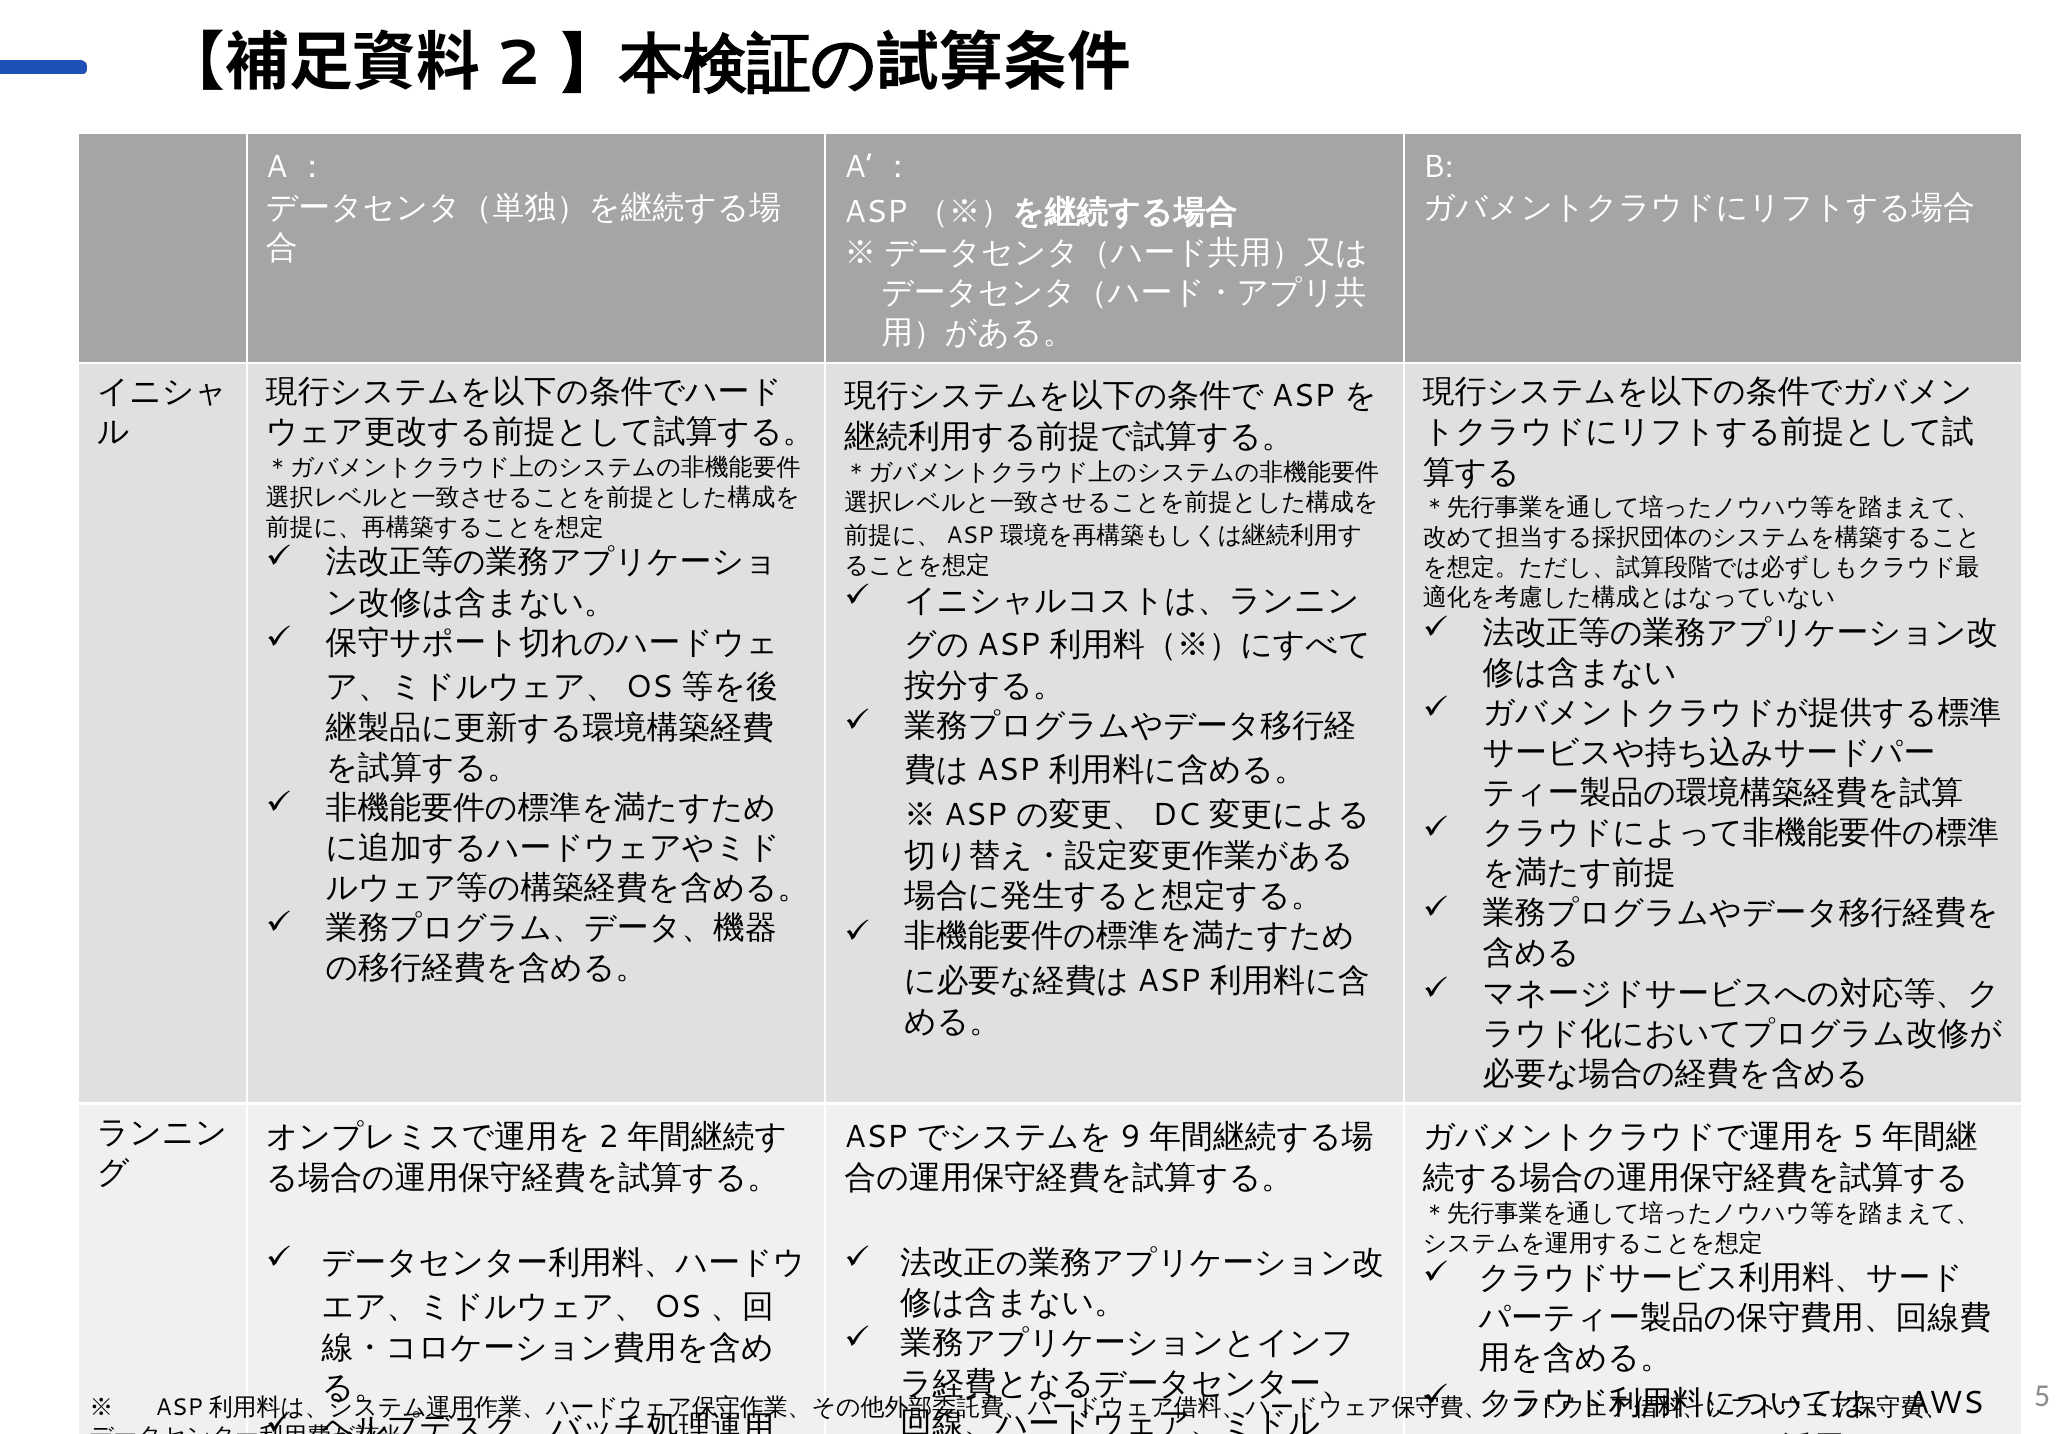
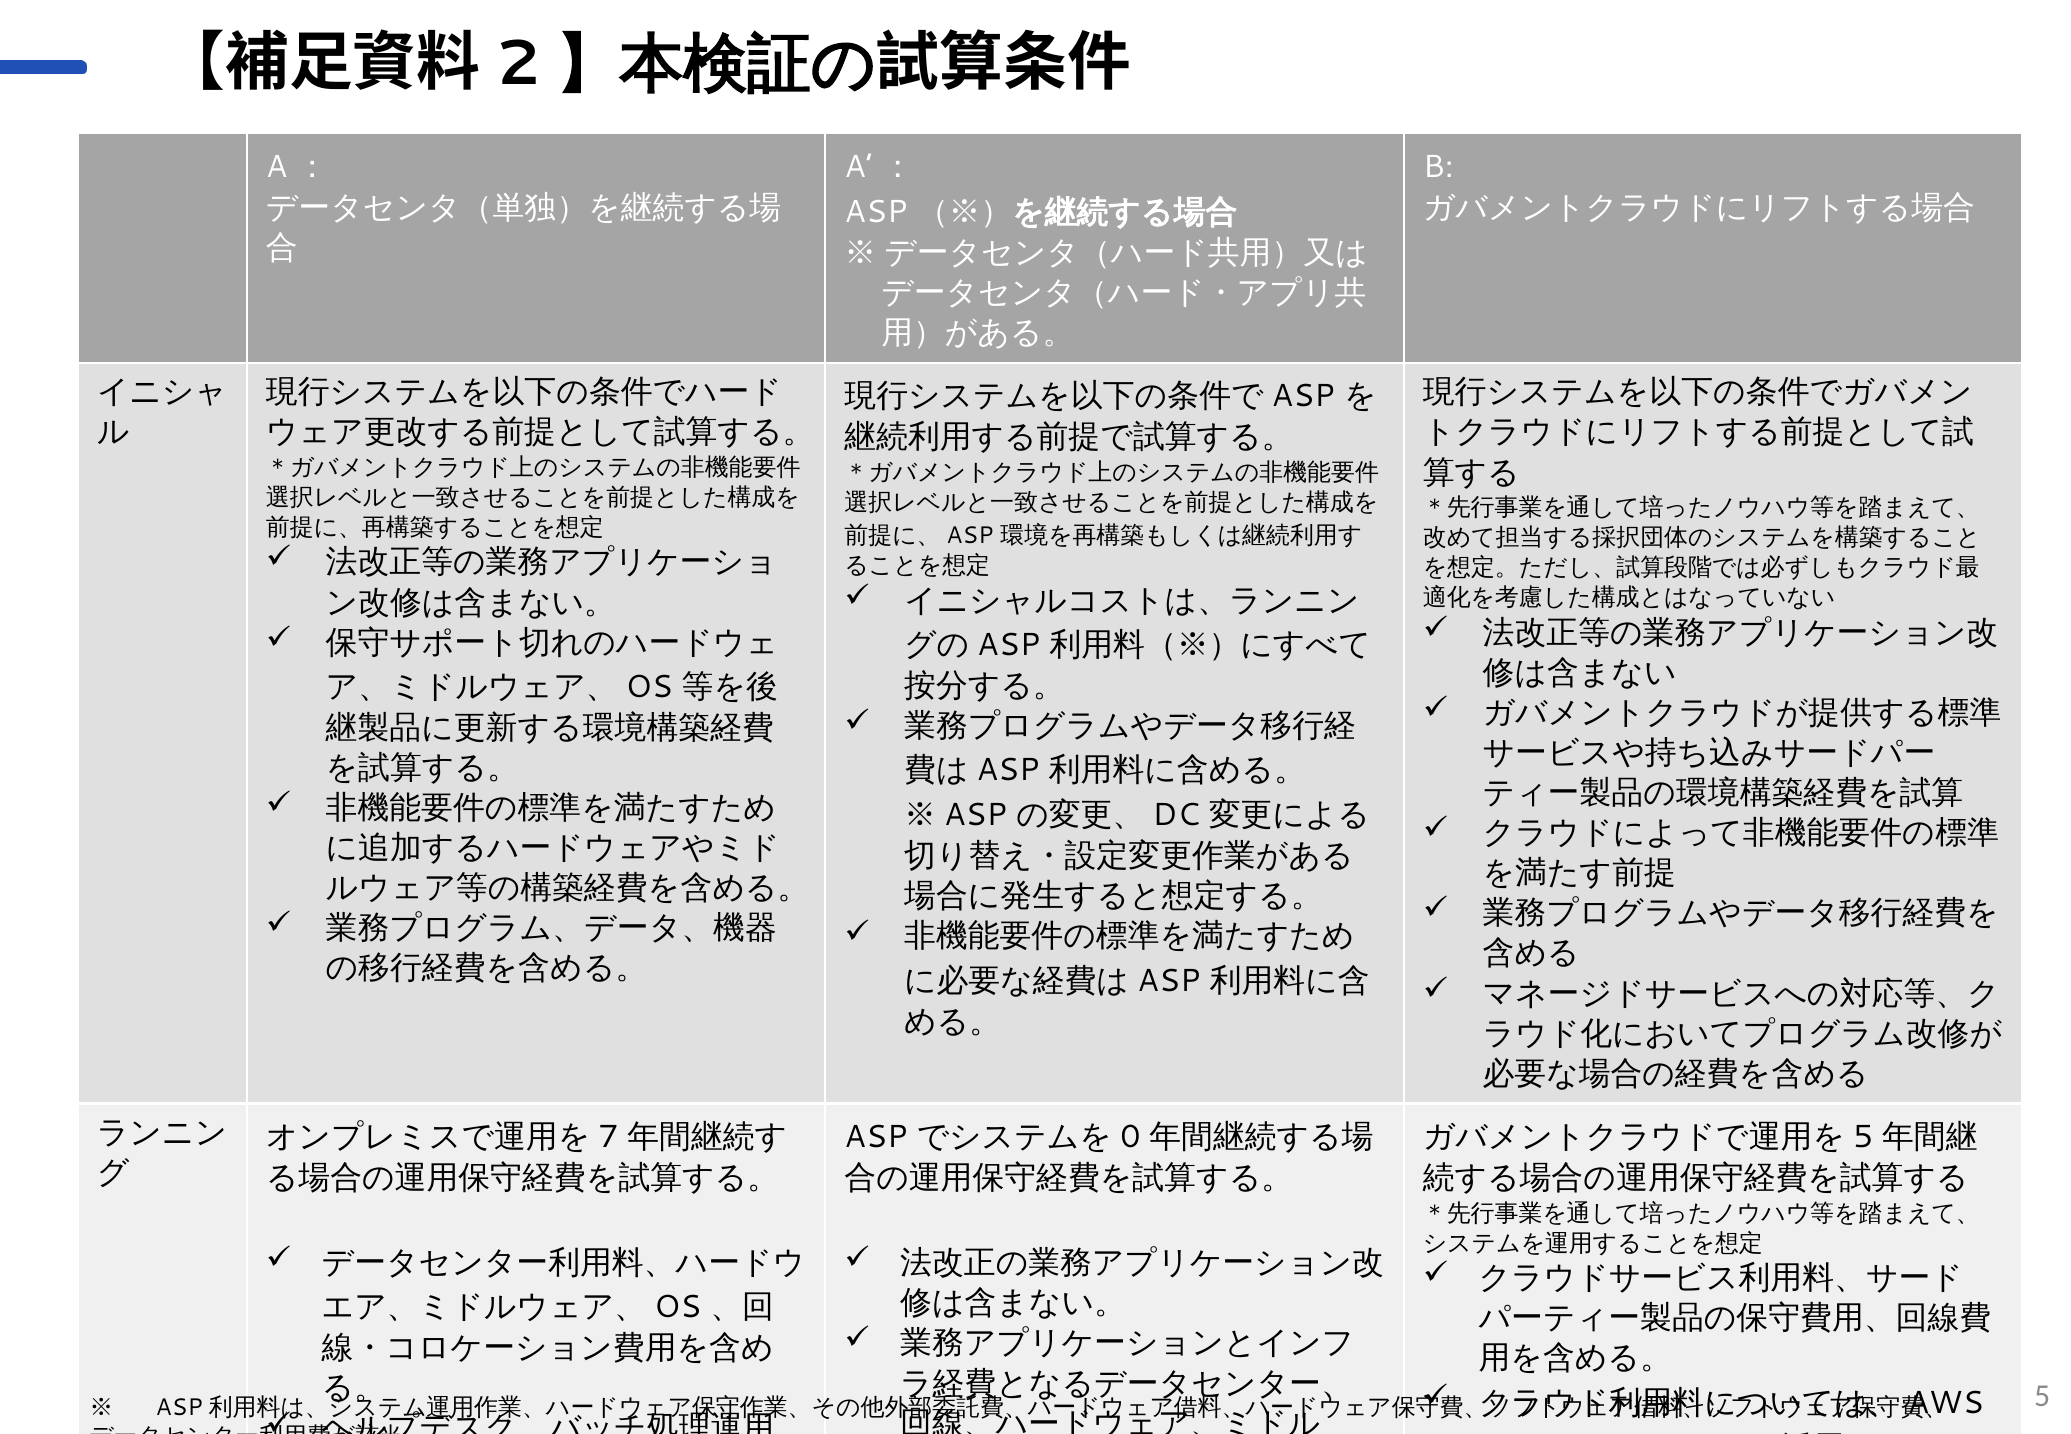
9: 9 -> 0 (1130, 1137)
2: 2 -> 7 (608, 1137)
